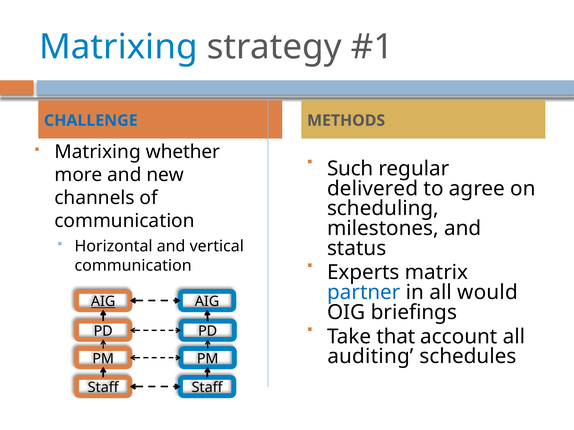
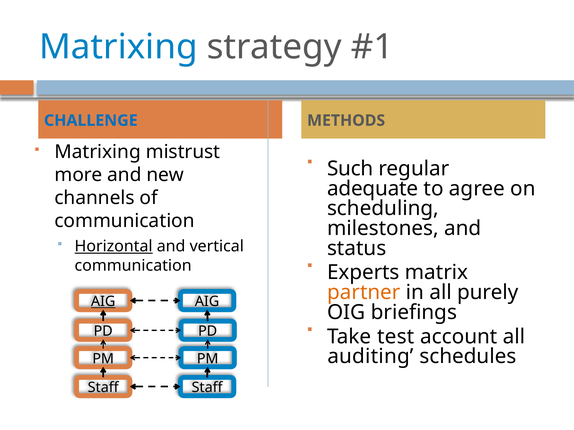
whether: whether -> mistrust (183, 152)
delivered: delivered -> adequate (373, 189)
Horizontal underline: none -> present (114, 247)
partner colour: blue -> orange (364, 293)
would: would -> purely (488, 293)
that: that -> test (396, 337)
